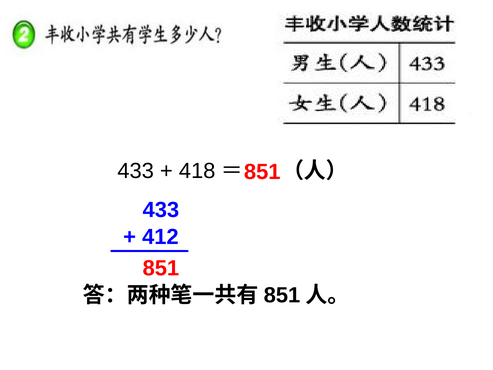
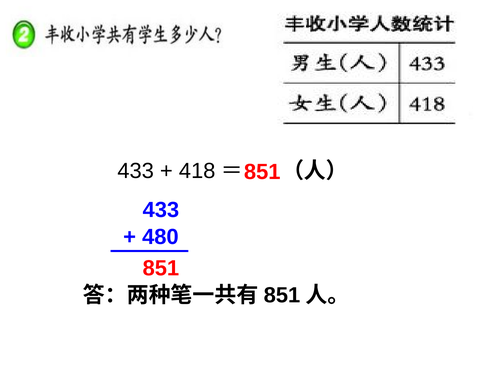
412: 412 -> 480 (160, 237)
